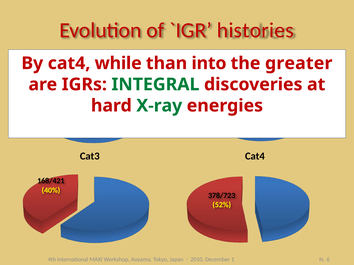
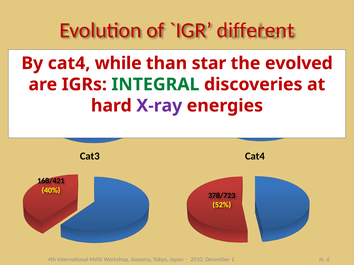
histories: histories -> different (255, 30)
into: into -> star (209, 63)
greater: greater -> evolved (299, 63)
X-ray colour: green -> purple (159, 106)
